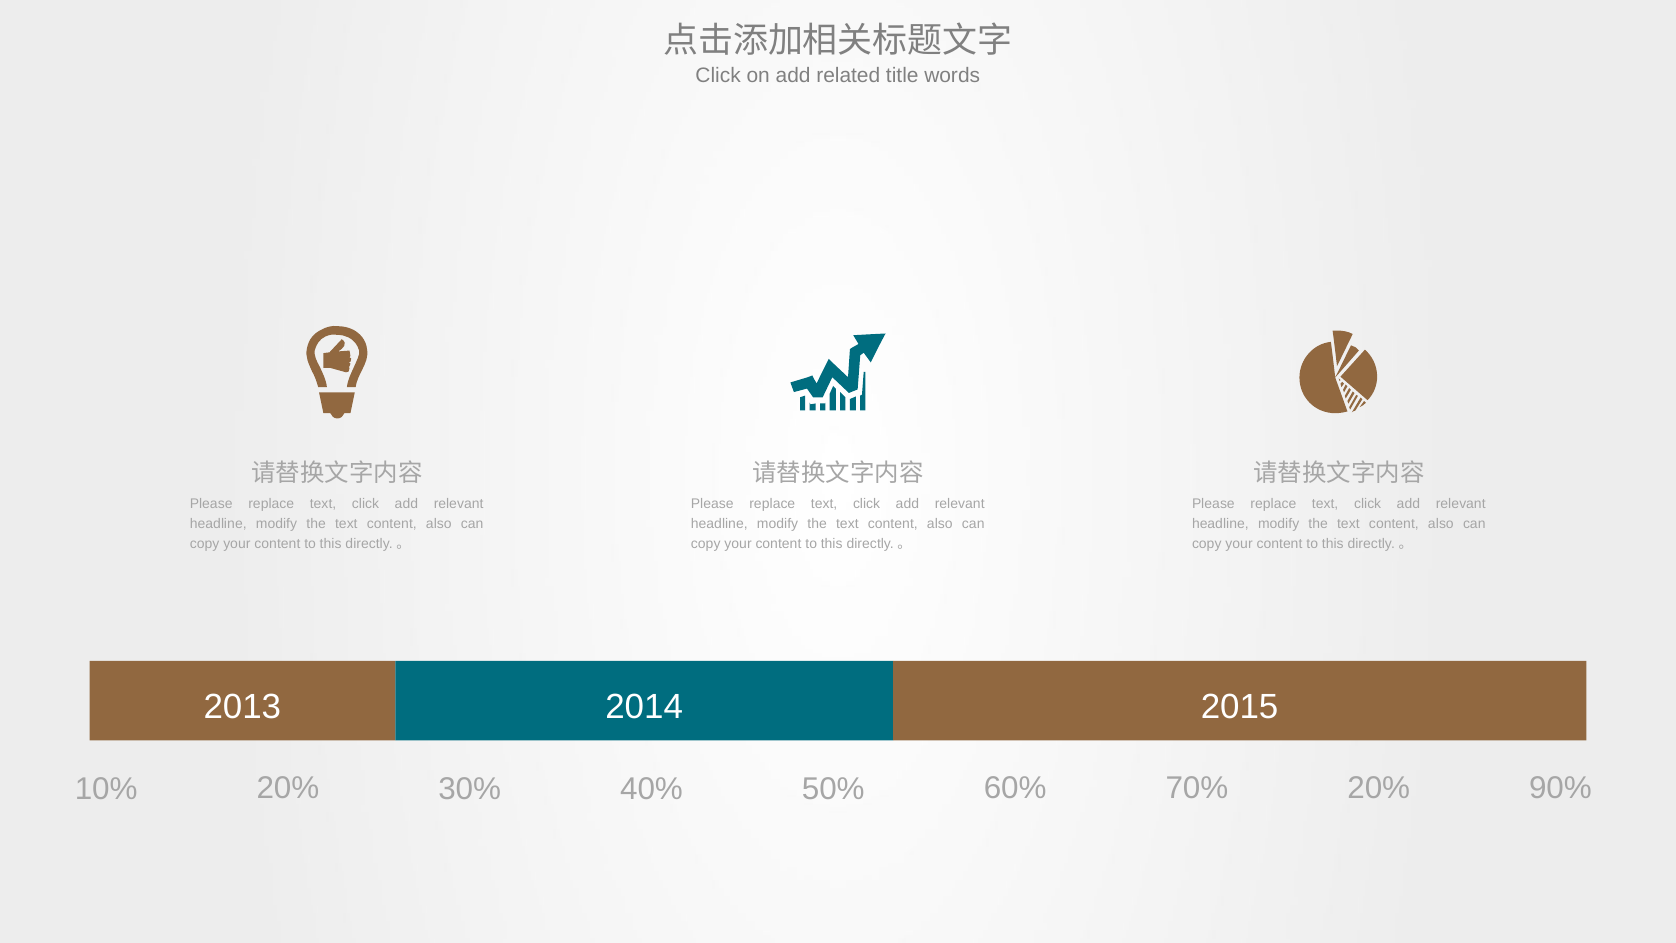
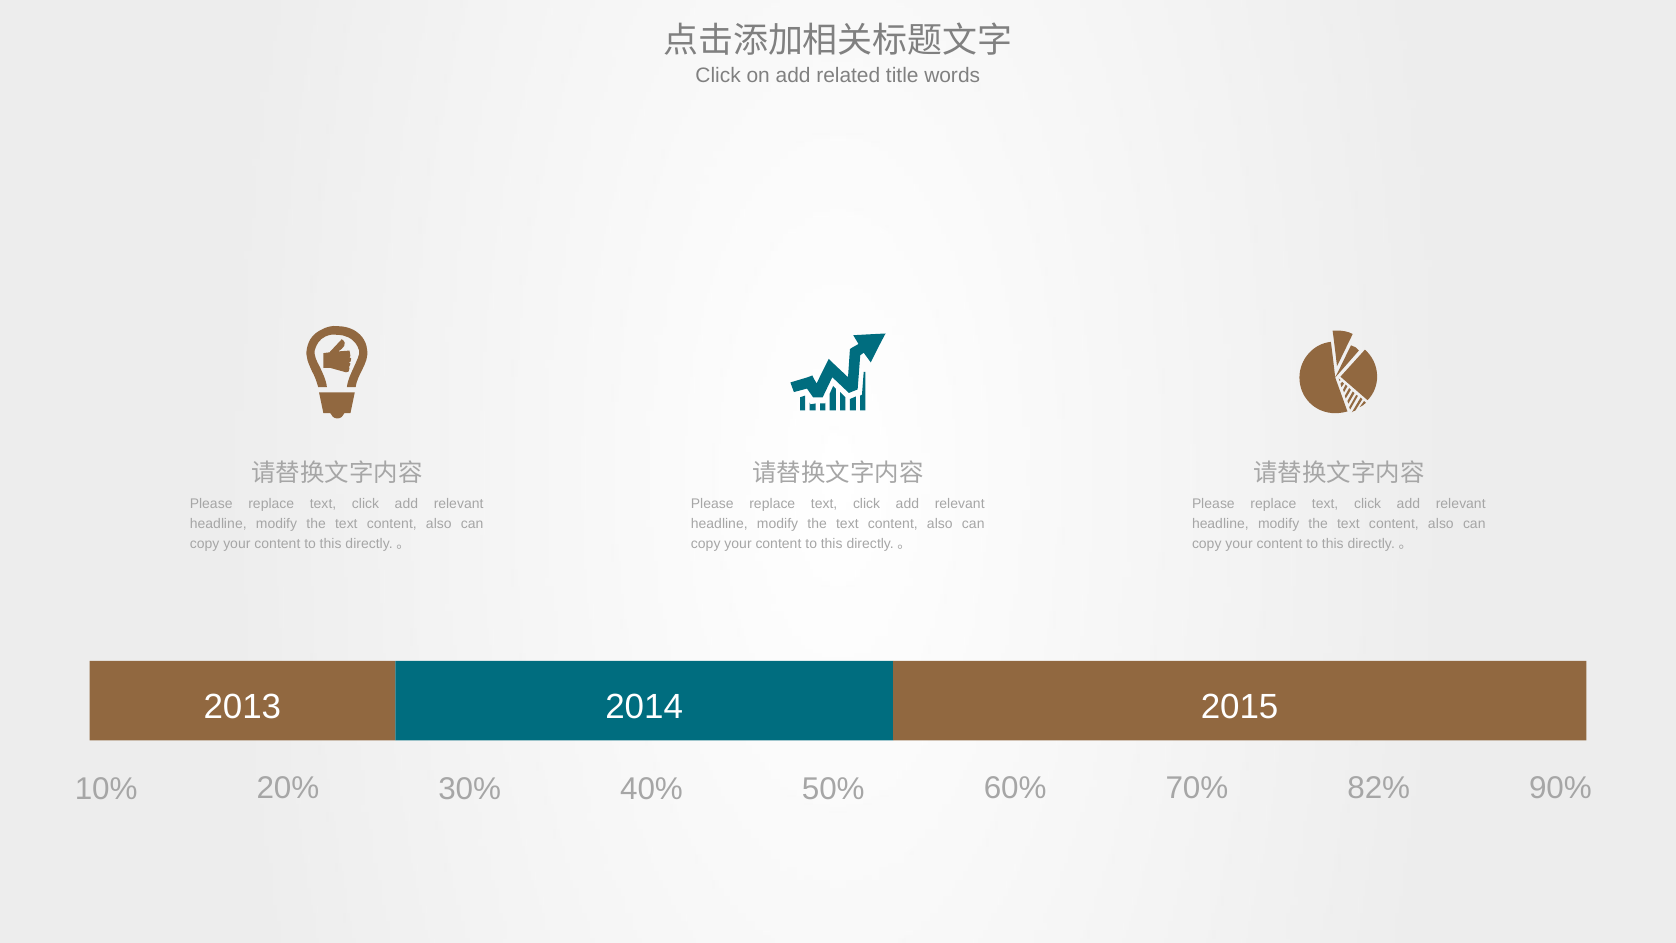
70% 20%: 20% -> 82% (1379, 788)
